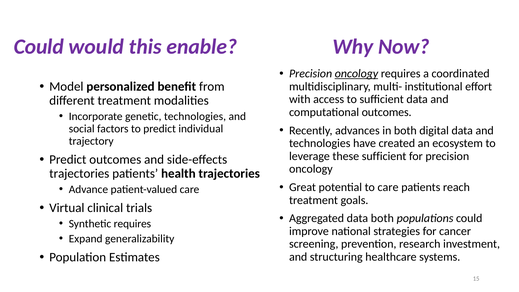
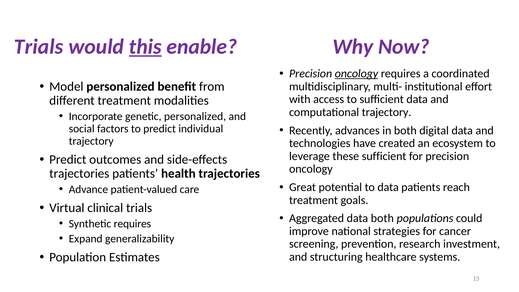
Could: Could -> Trials (39, 47)
this underline: none -> present (145, 47)
computational outcomes: outcomes -> trajectory (387, 112)
genetic technologies: technologies -> personalized (195, 116)
to care: care -> data (388, 187)
